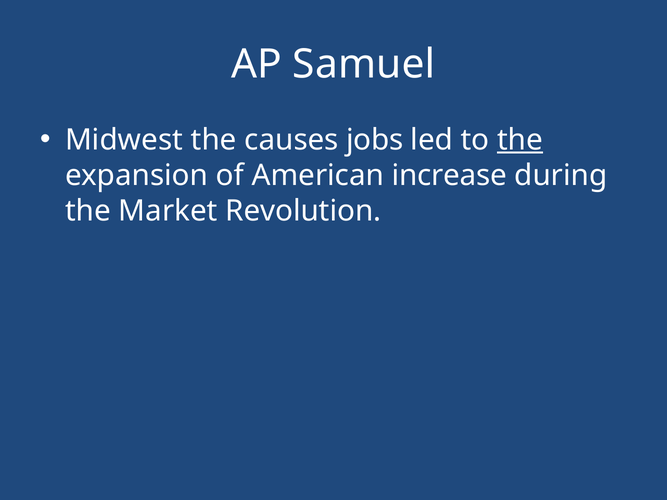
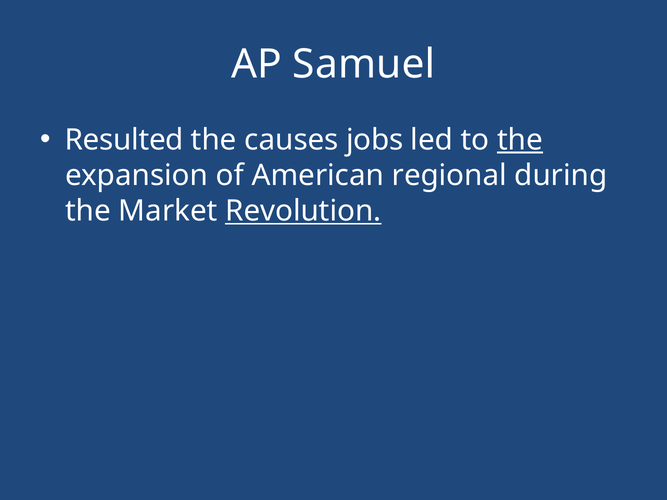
Midwest: Midwest -> Resulted (124, 140)
increase: increase -> regional (449, 176)
Revolution underline: none -> present (303, 211)
